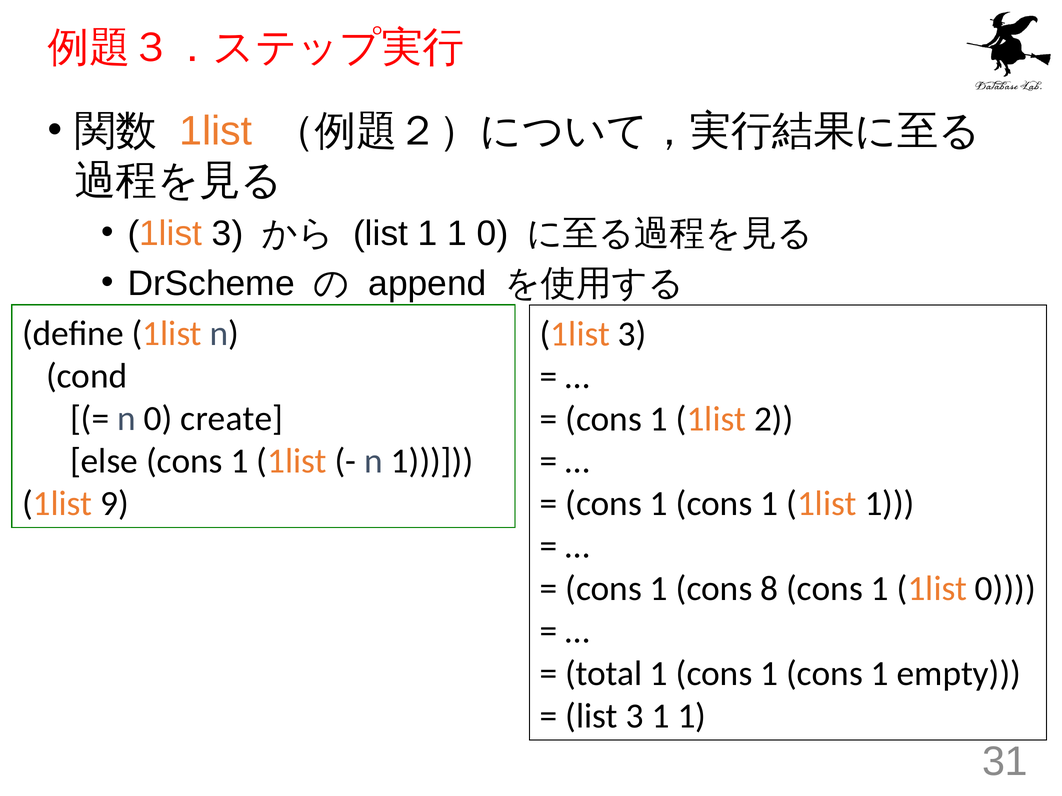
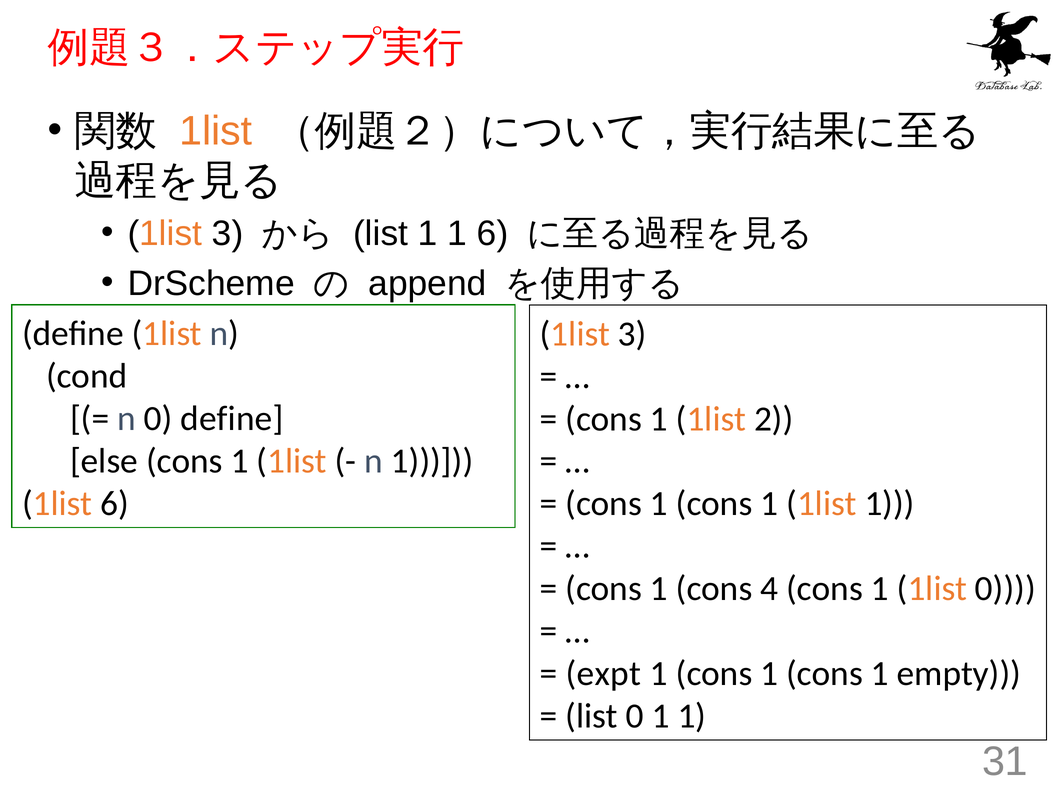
1 0: 0 -> 6 (493, 234)
0 create: create -> define (232, 419)
1list 9: 9 -> 6 (115, 504)
8: 8 -> 4 (769, 589)
total: total -> expt (603, 674)
list 3: 3 -> 0 (635, 716)
